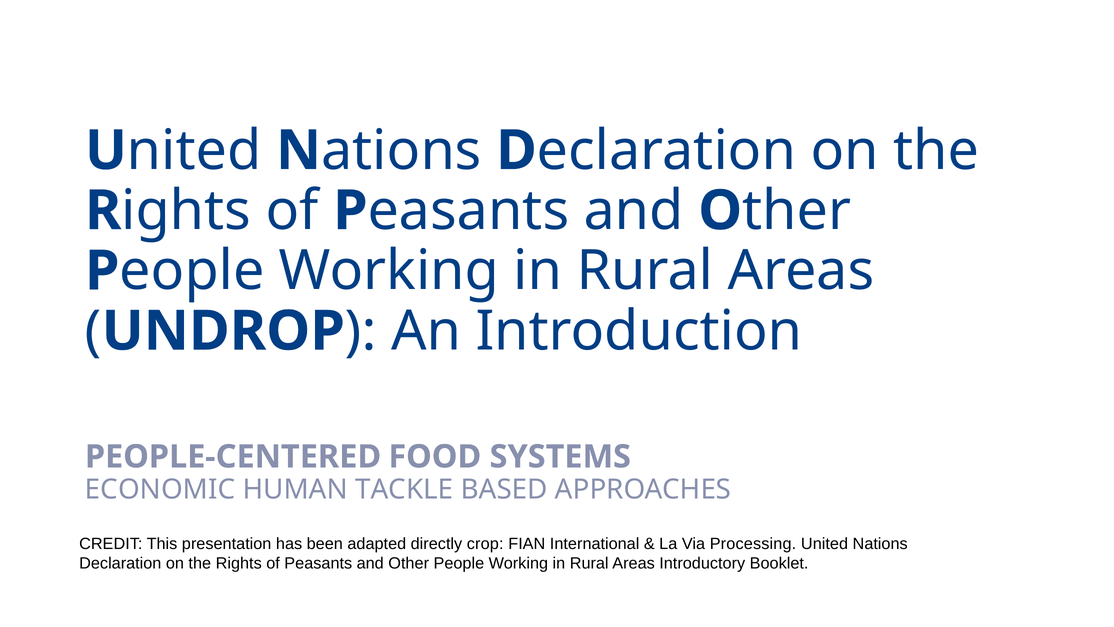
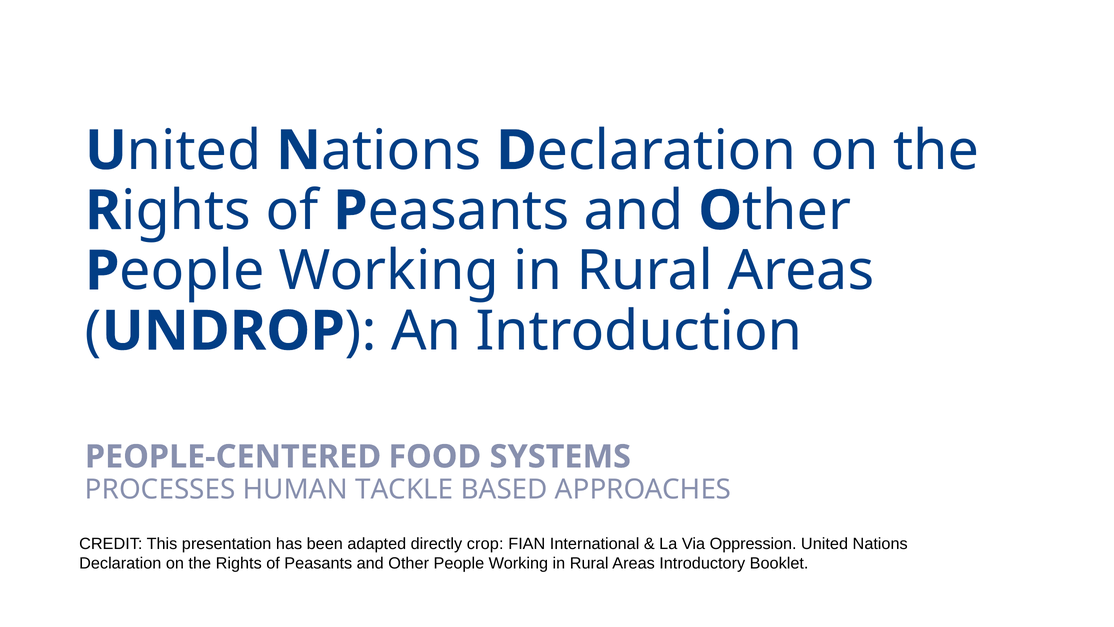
ECONOMIC: ECONOMIC -> PROCESSES (160, 489)
Processing: Processing -> Oppression (753, 544)
